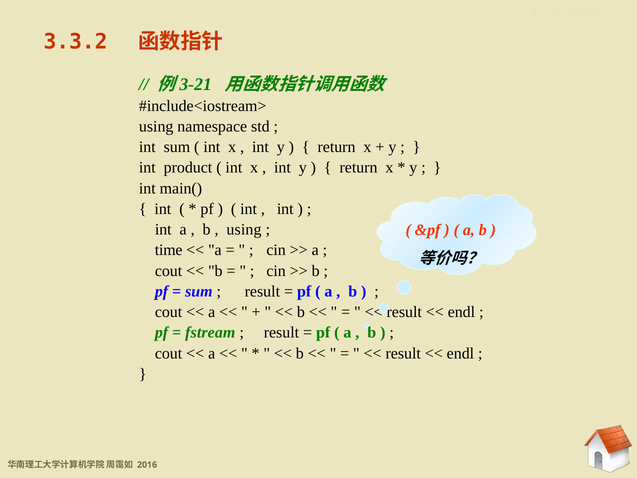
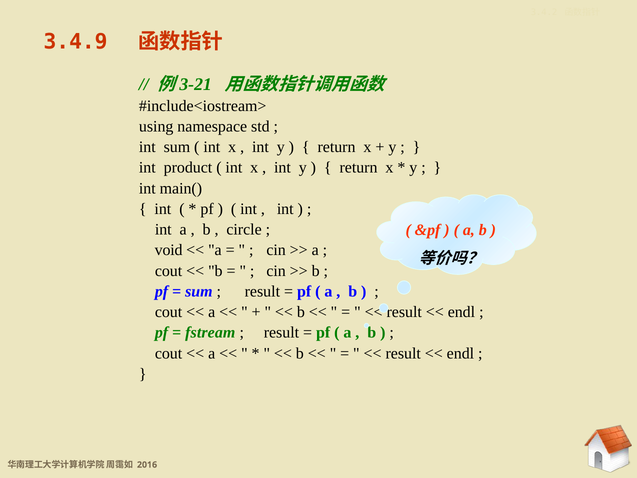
3.3.2: 3.3.2 -> 3.4.9 (76, 42)
using: using -> circle (244, 229)
time: time -> void (169, 250)
